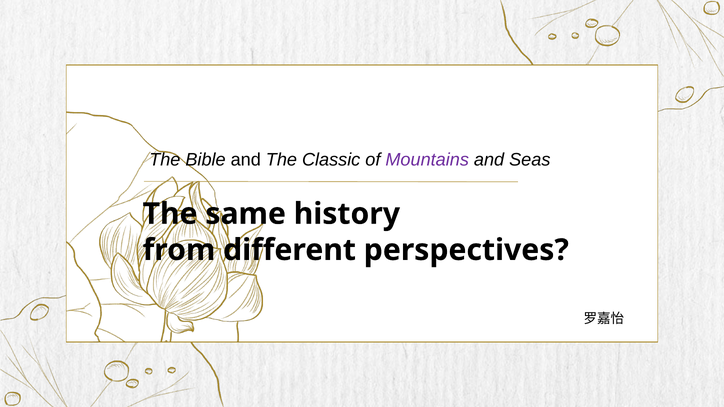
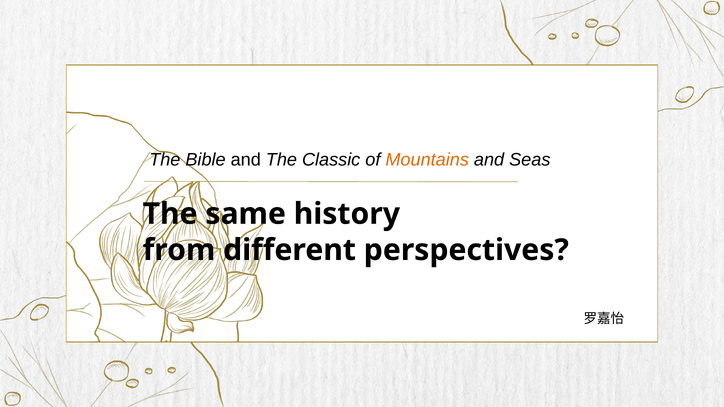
Mountains colour: purple -> orange (427, 160)
